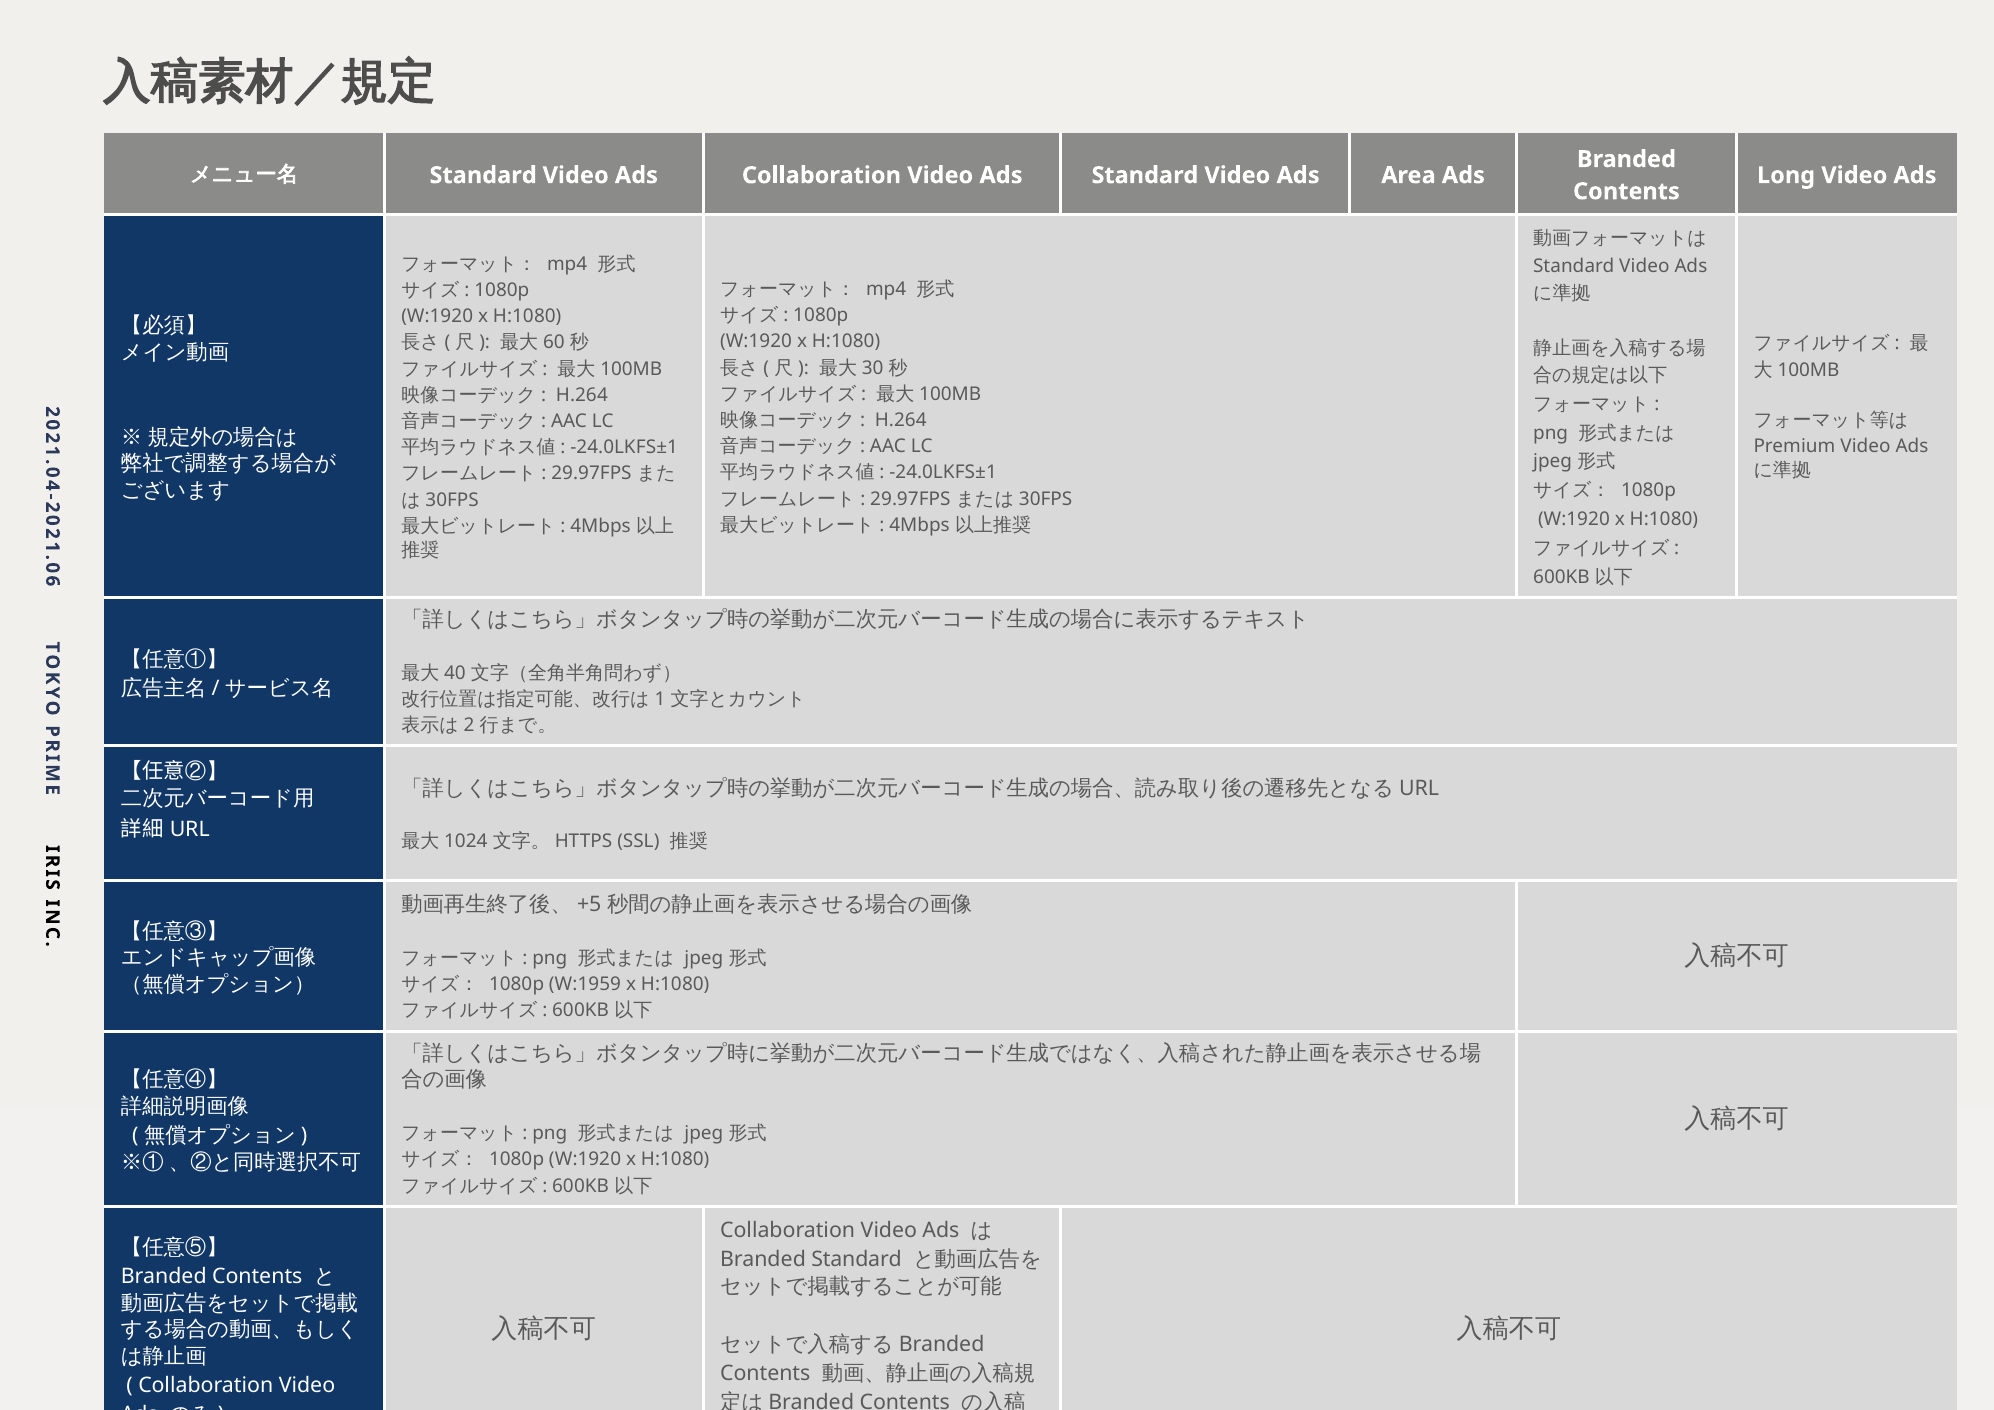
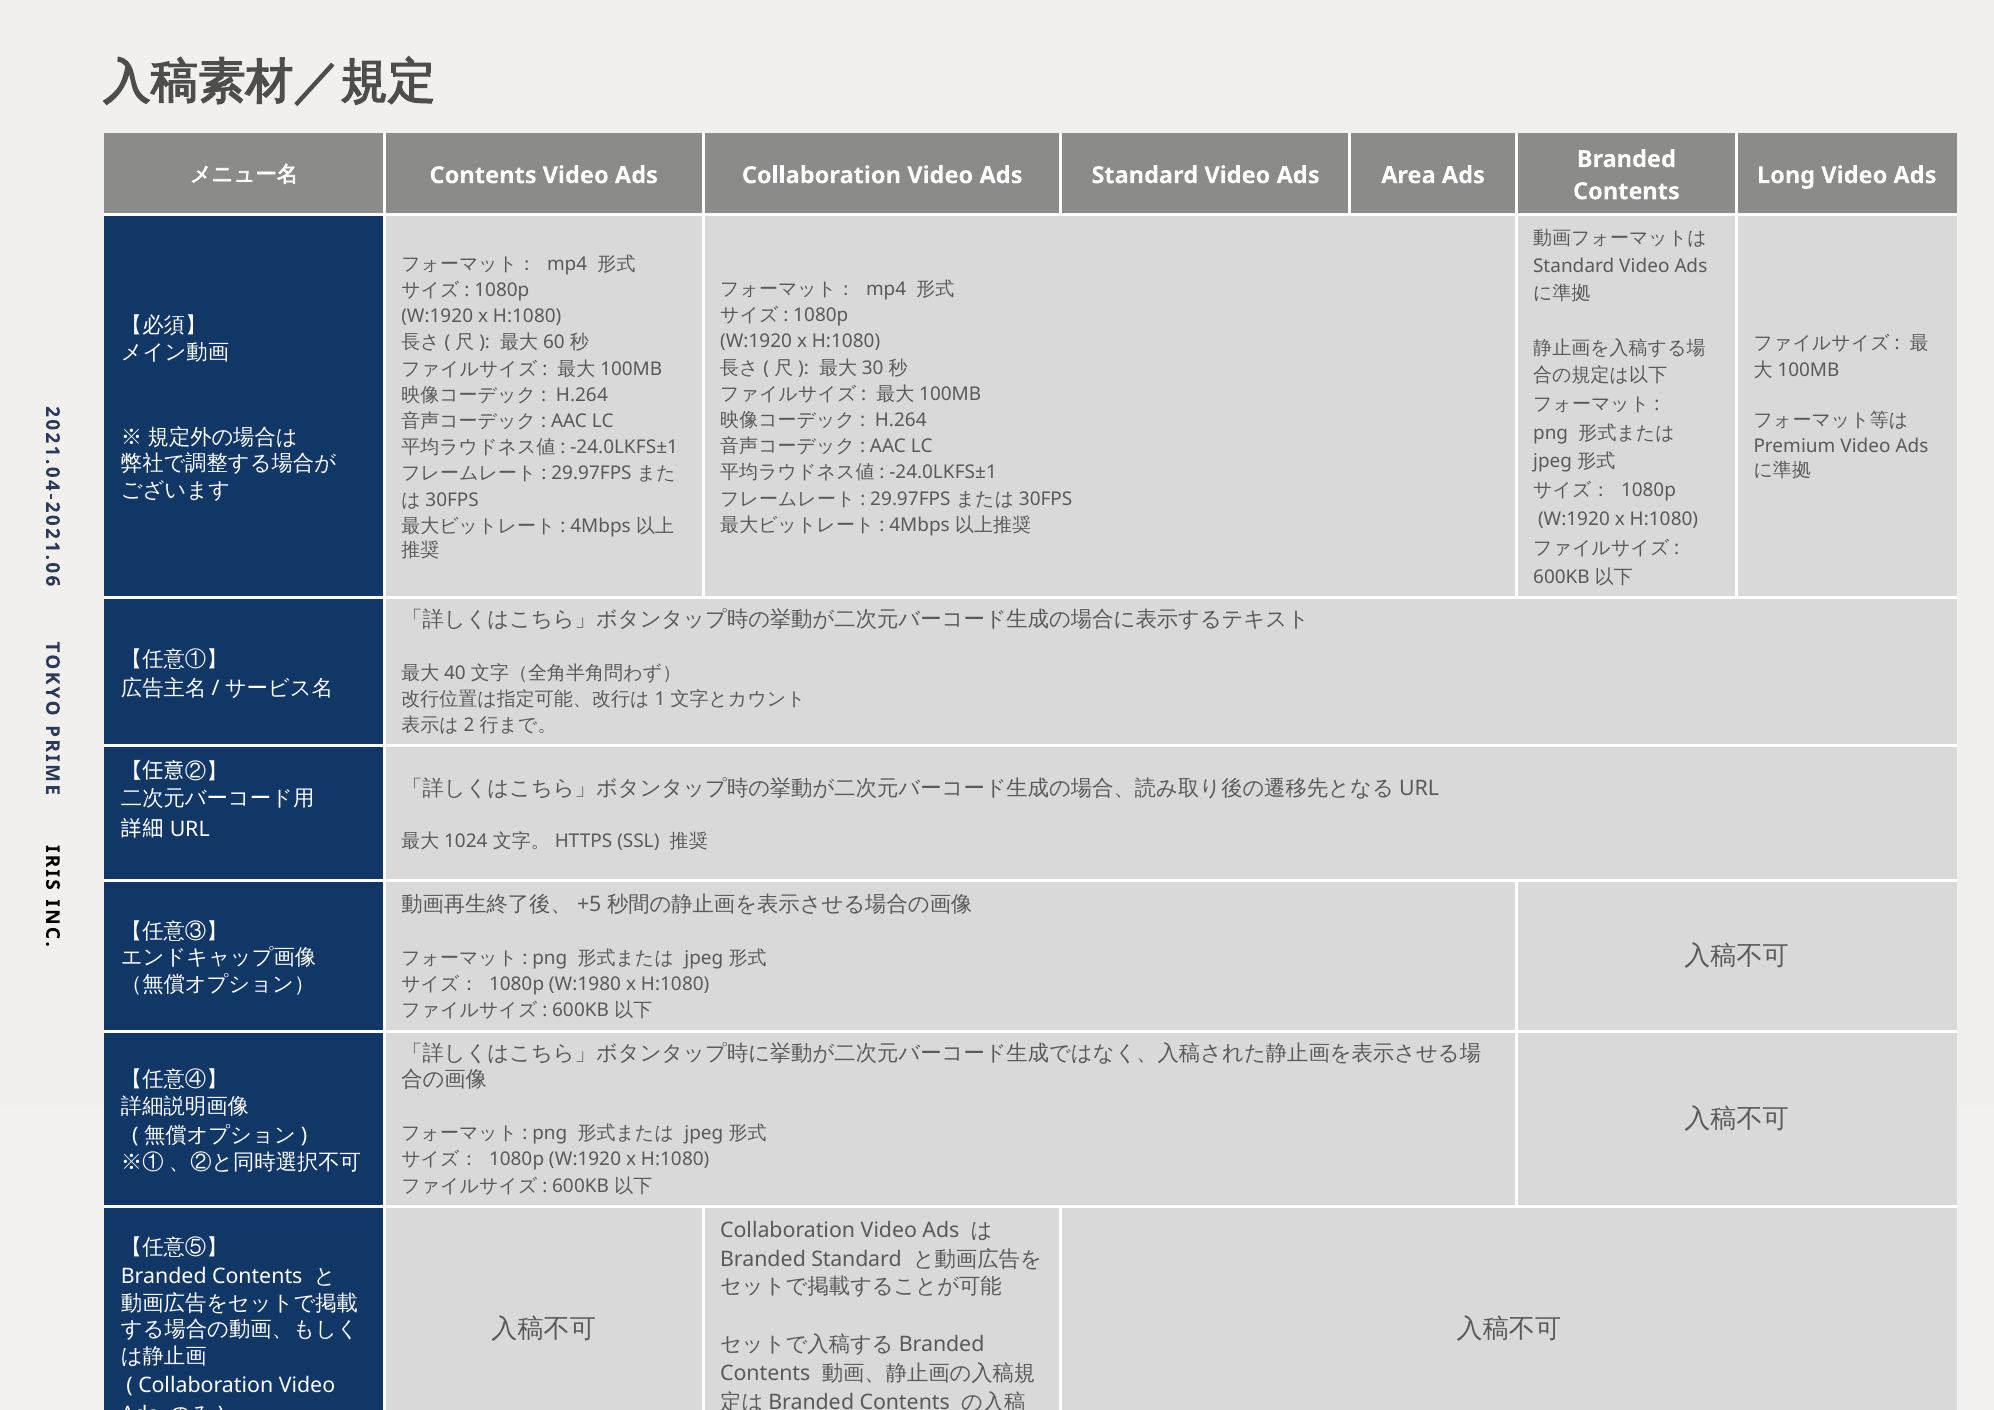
Standard: Standard -> Contents (483, 175)
W:1959: W:1959 -> W:1980 (585, 984)
